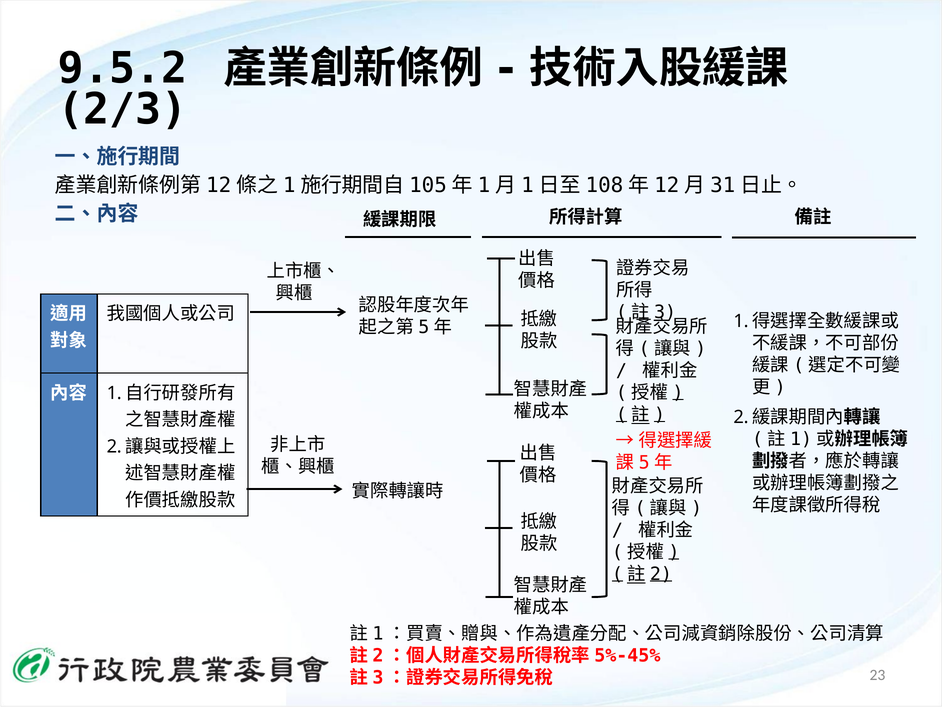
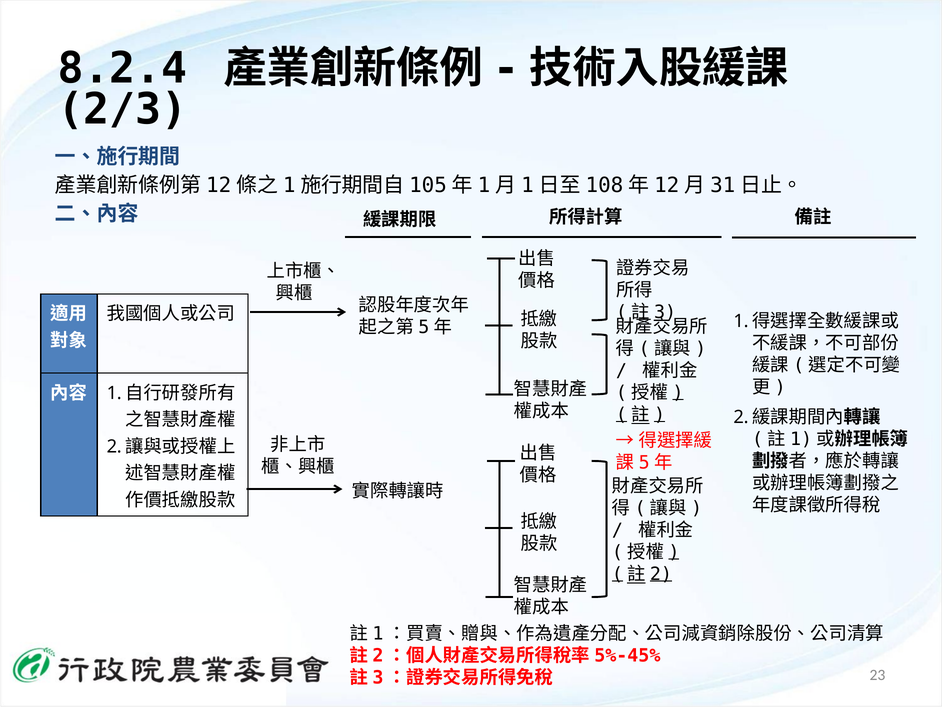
9.5.2: 9.5.2 -> 8.2.4 (122, 68)
